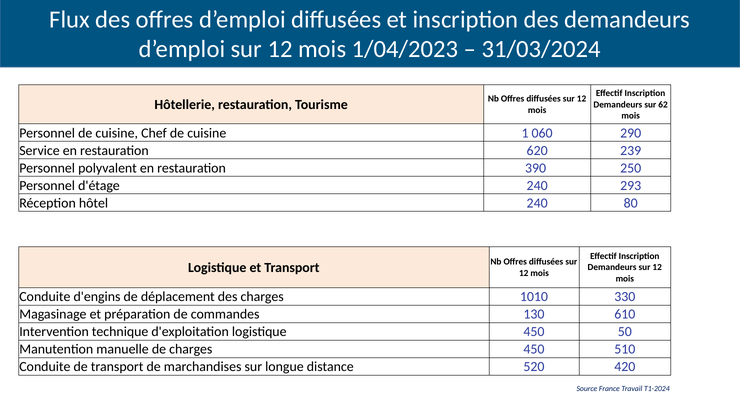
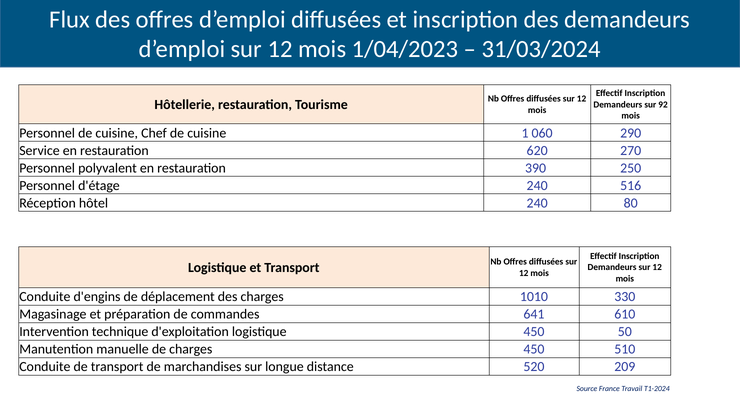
62: 62 -> 92 (663, 105)
239: 239 -> 270 (631, 151)
293: 293 -> 516 (631, 186)
130: 130 -> 641 (534, 314)
420: 420 -> 209 (625, 367)
